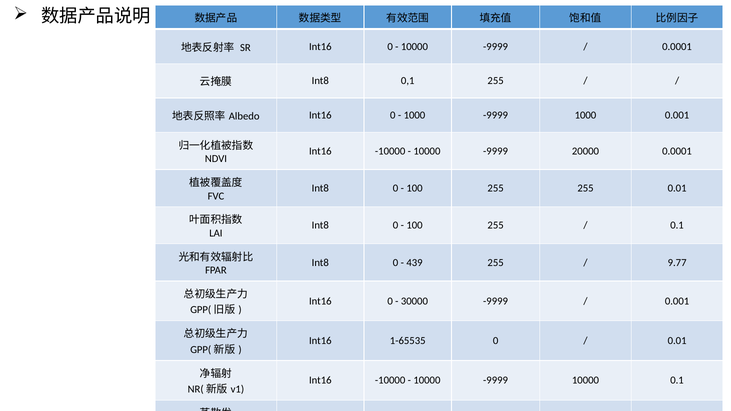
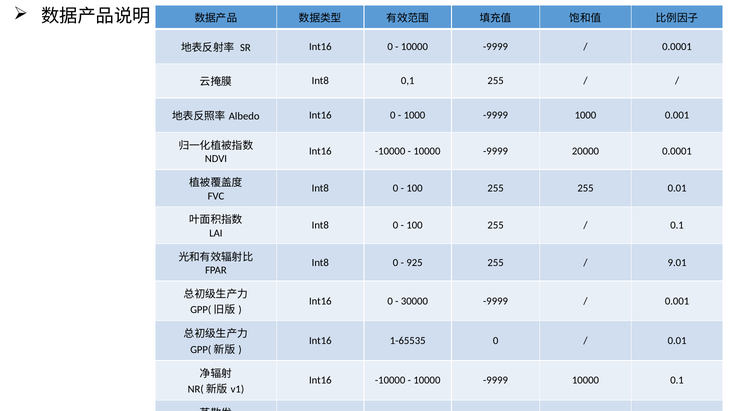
439: 439 -> 925 (414, 263)
9.77: 9.77 -> 9.01 (677, 263)
